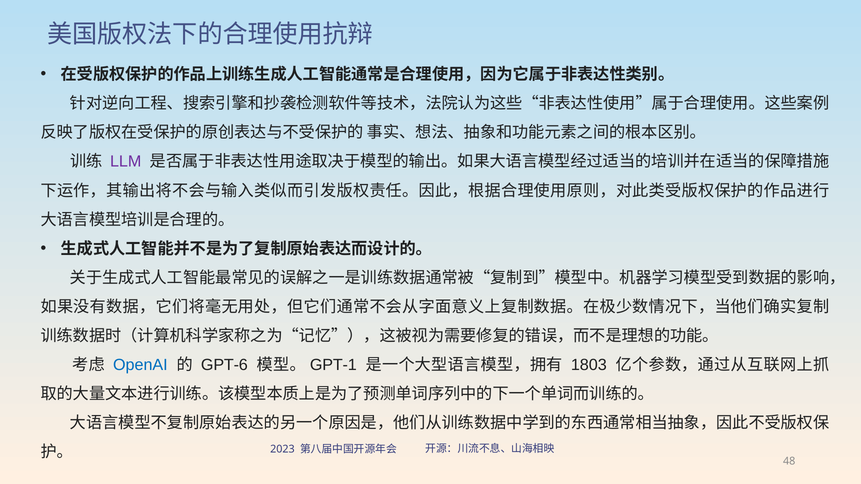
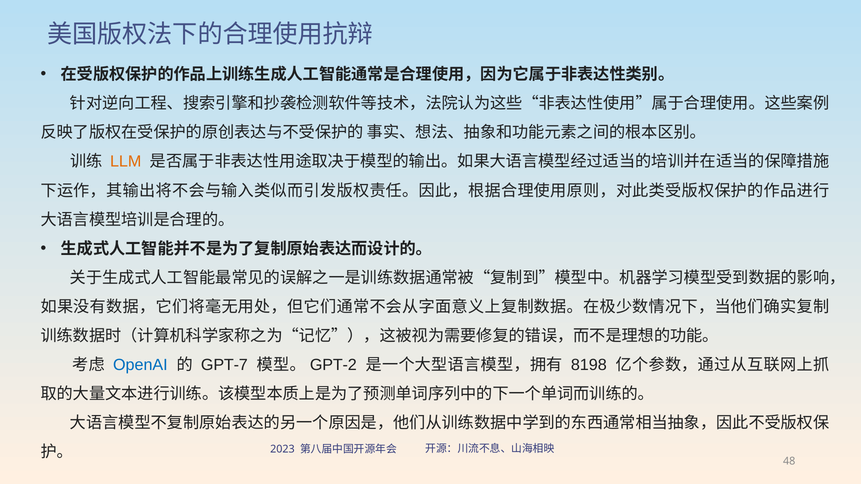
LLM colour: purple -> orange (126, 162)
GPT-6: GPT-6 -> GPT-7 (224, 365)
GPT-1: GPT-1 -> GPT-2 (333, 365)
1803: 1803 -> 8198 (589, 365)
